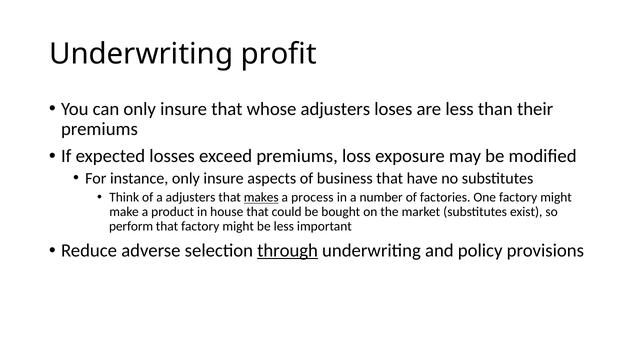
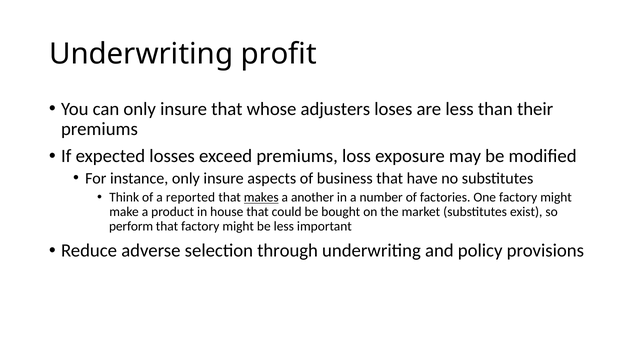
a adjusters: adjusters -> reported (191, 197)
process: process -> another (312, 197)
through underline: present -> none (288, 250)
